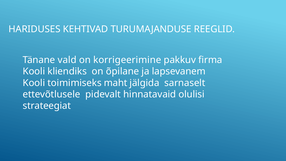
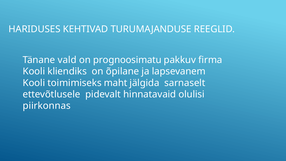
korrigeerimine: korrigeerimine -> prognoosimatu (127, 60)
strateegiat: strateegiat -> piirkonnas (47, 106)
